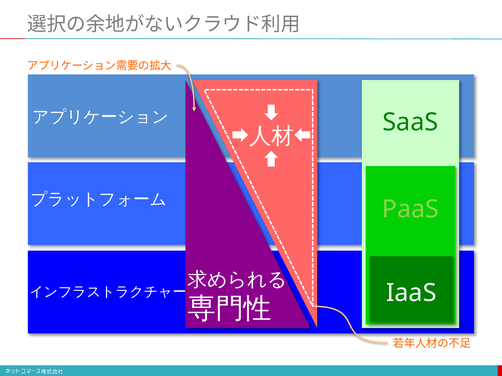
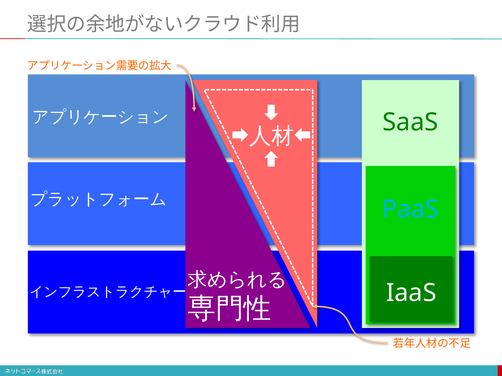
PaaS colour: light green -> light blue (411, 210)
